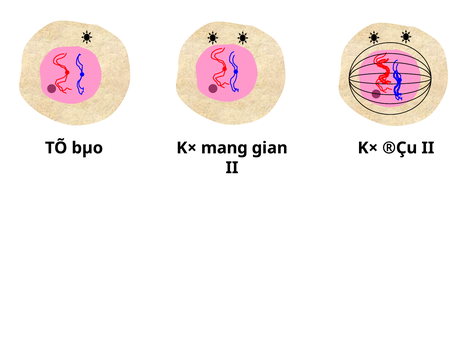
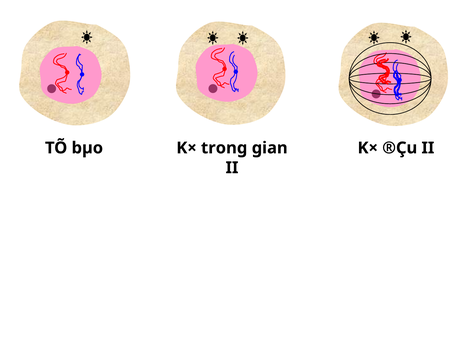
mang: mang -> trong (224, 148)
